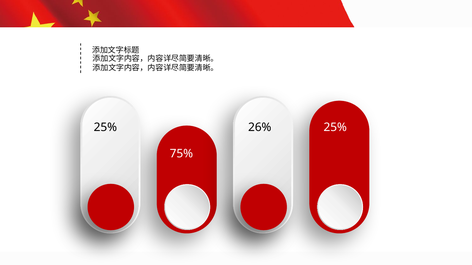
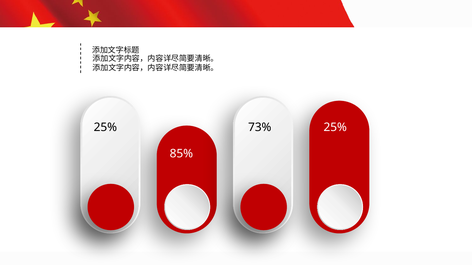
26%: 26% -> 73% (260, 128)
75%: 75% -> 85% (181, 154)
